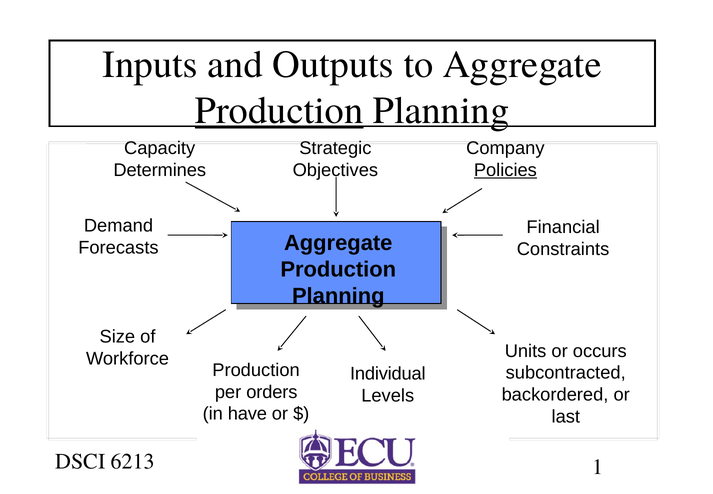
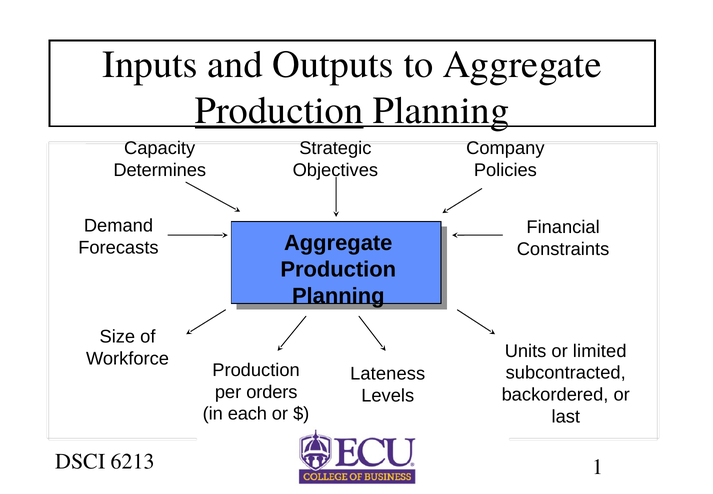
Policies underline: present -> none (505, 170)
occurs: occurs -> limited (600, 351)
Individual: Individual -> Lateness (388, 374)
have: have -> each (247, 414)
